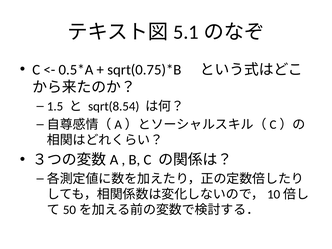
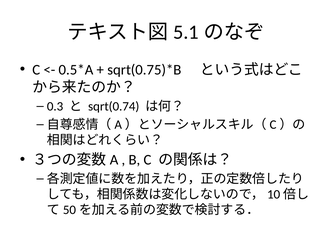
1.5: 1.5 -> 0.3 (55, 106)
sqrt(8.54: sqrt(8.54 -> sqrt(0.74 (114, 106)
